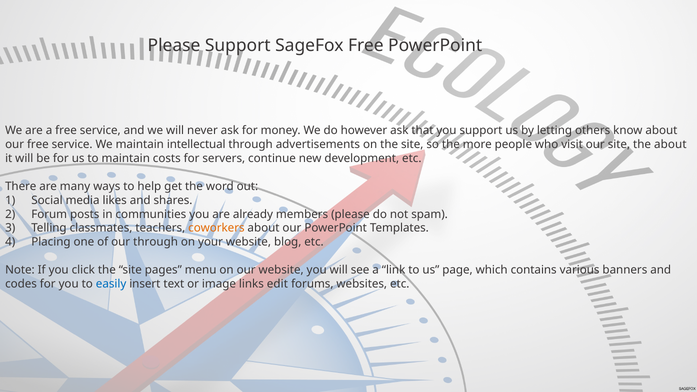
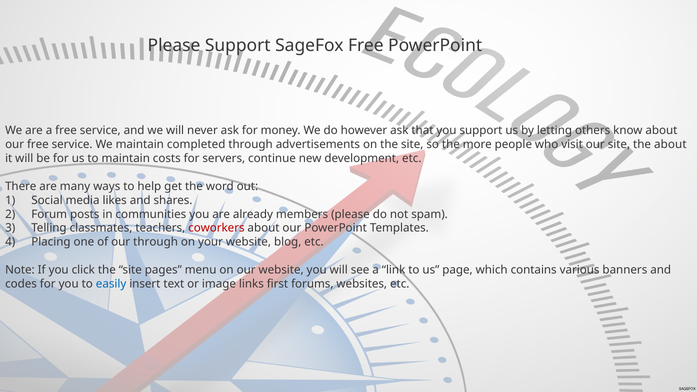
intellectual: intellectual -> completed (196, 145)
coworkers colour: orange -> red (216, 228)
edit: edit -> first (277, 284)
